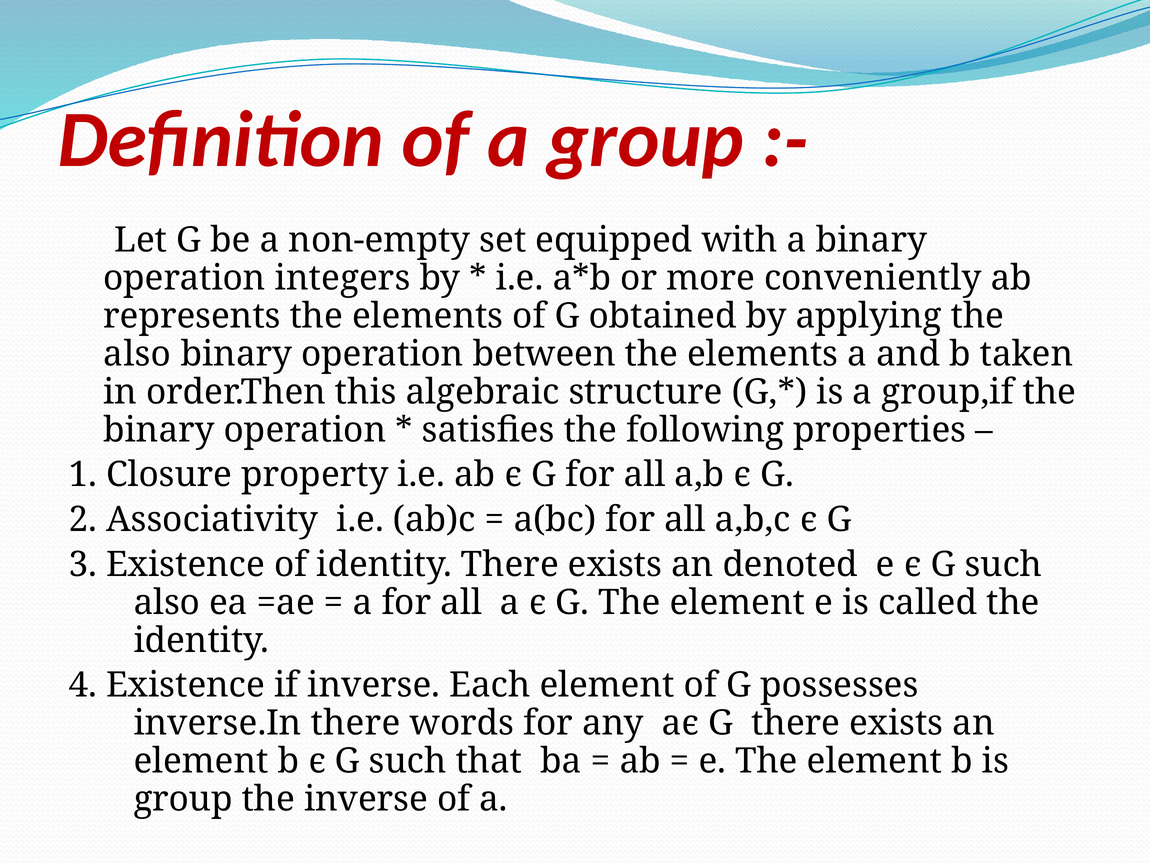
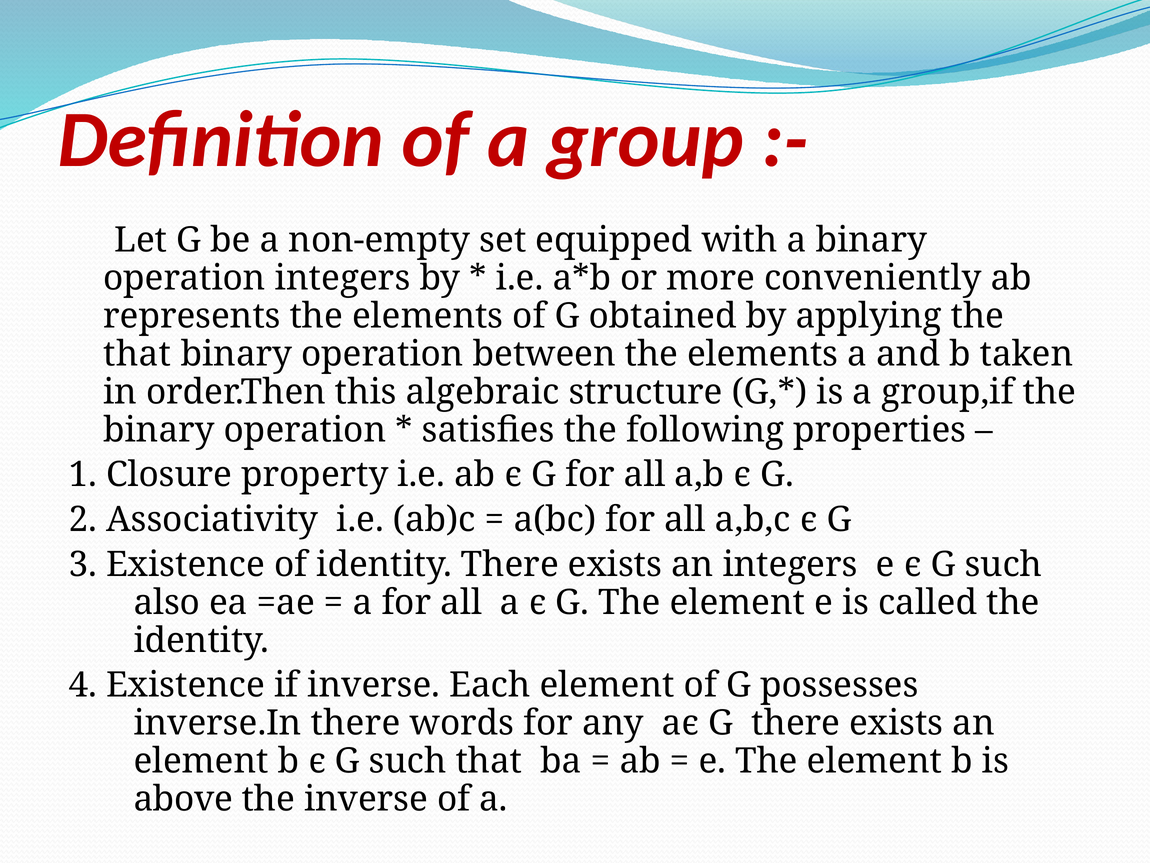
also: also -> that (137, 354)
an denoted: denoted -> integers (790, 564)
group: group -> above (183, 799)
